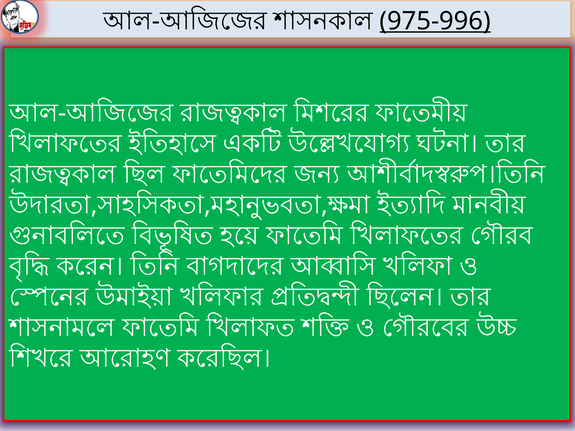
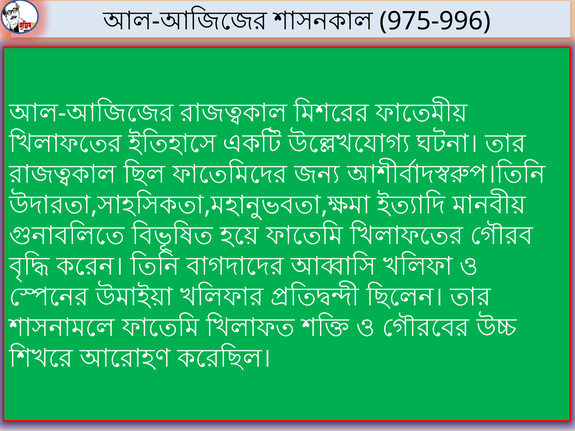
975-996 underline: present -> none (435, 21)
